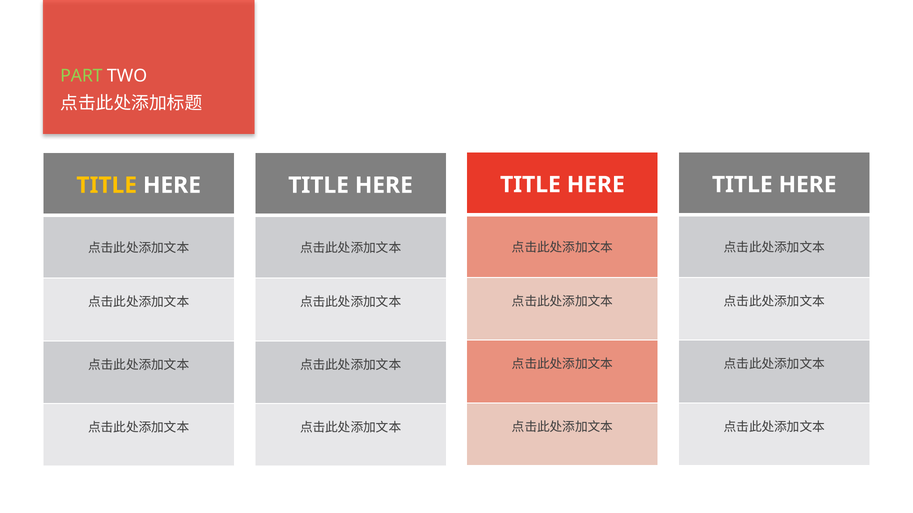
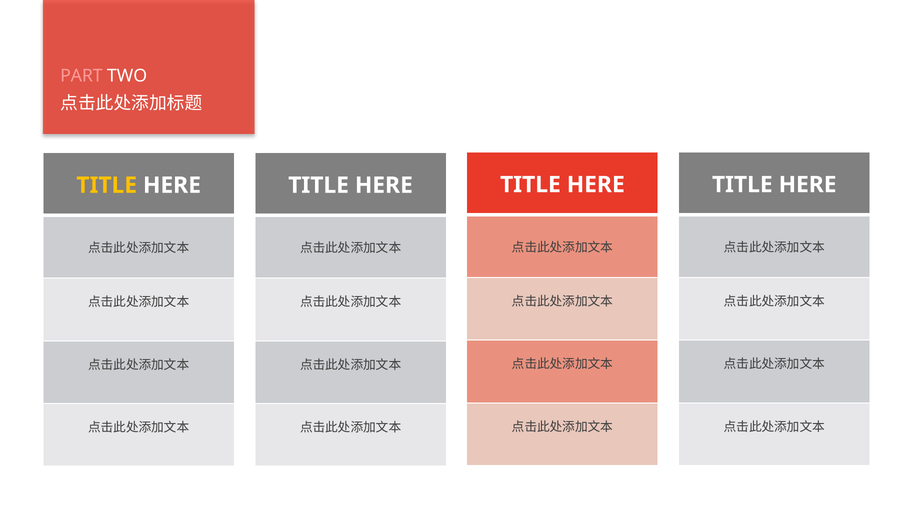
PART colour: light green -> pink (81, 76)
